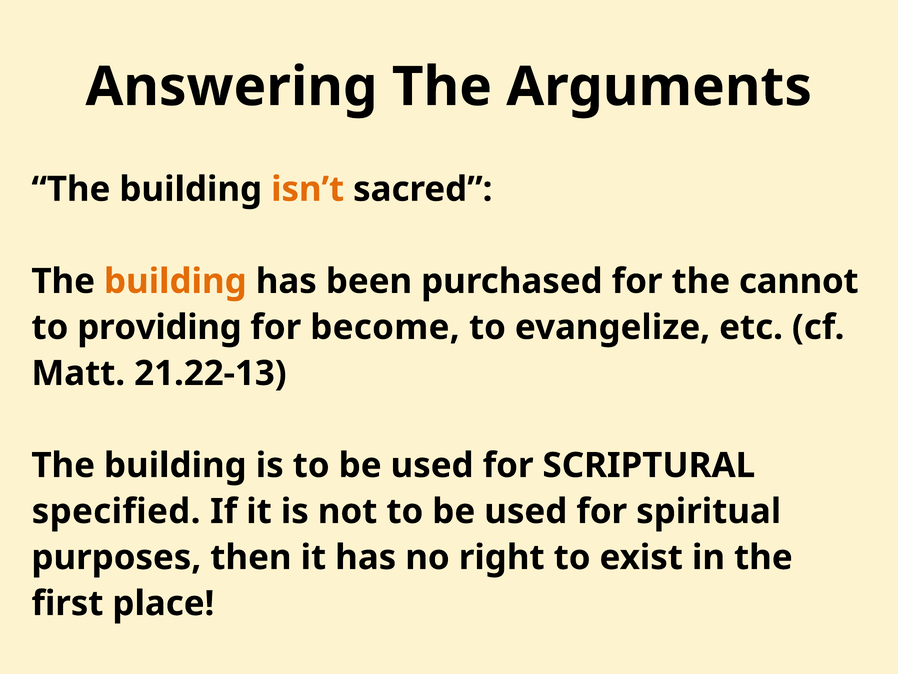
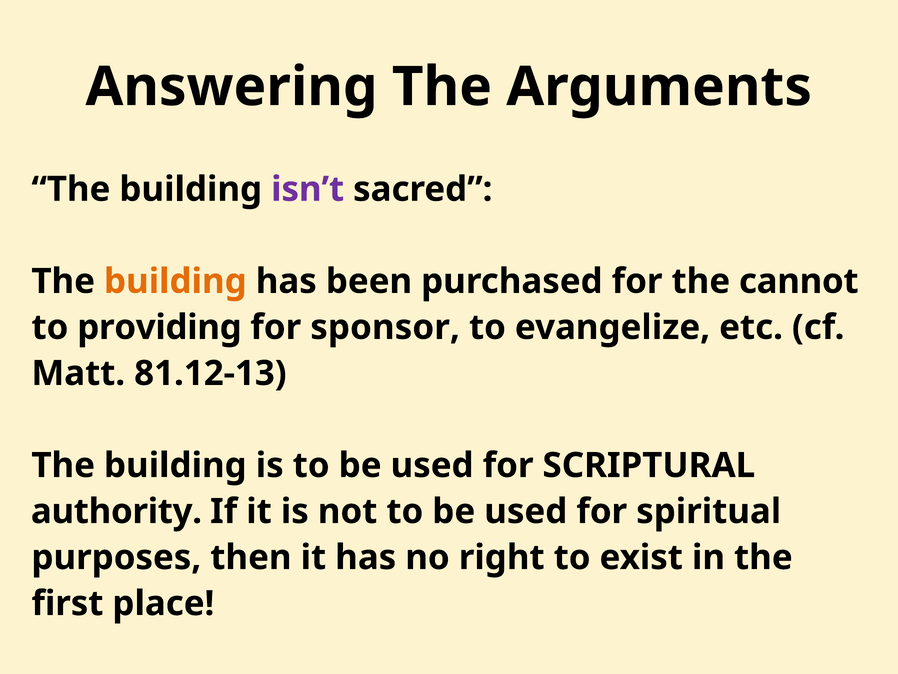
isn’t colour: orange -> purple (308, 189)
become: become -> sponsor (385, 327)
21.22-13: 21.22-13 -> 81.12-13 (210, 373)
specified: specified -> authority (116, 511)
